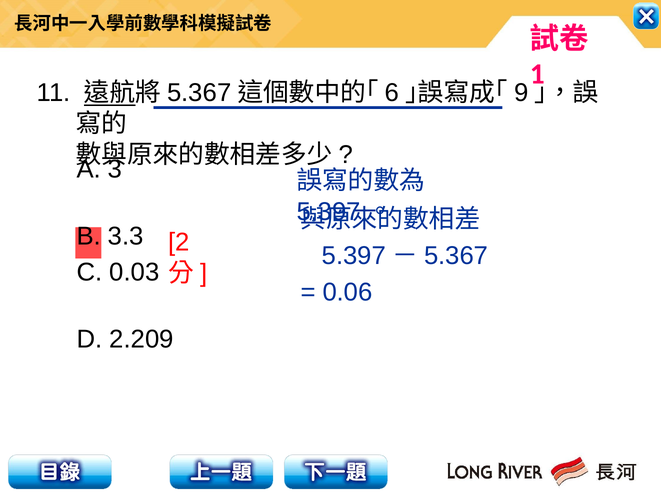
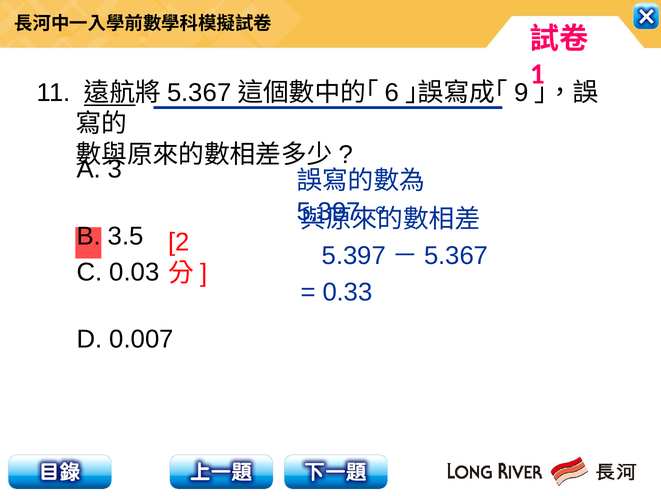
3.3: 3.3 -> 3.5 (126, 236)
0.06: 0.06 -> 0.33 (348, 292)
2.209: 2.209 -> 0.007 (142, 339)
